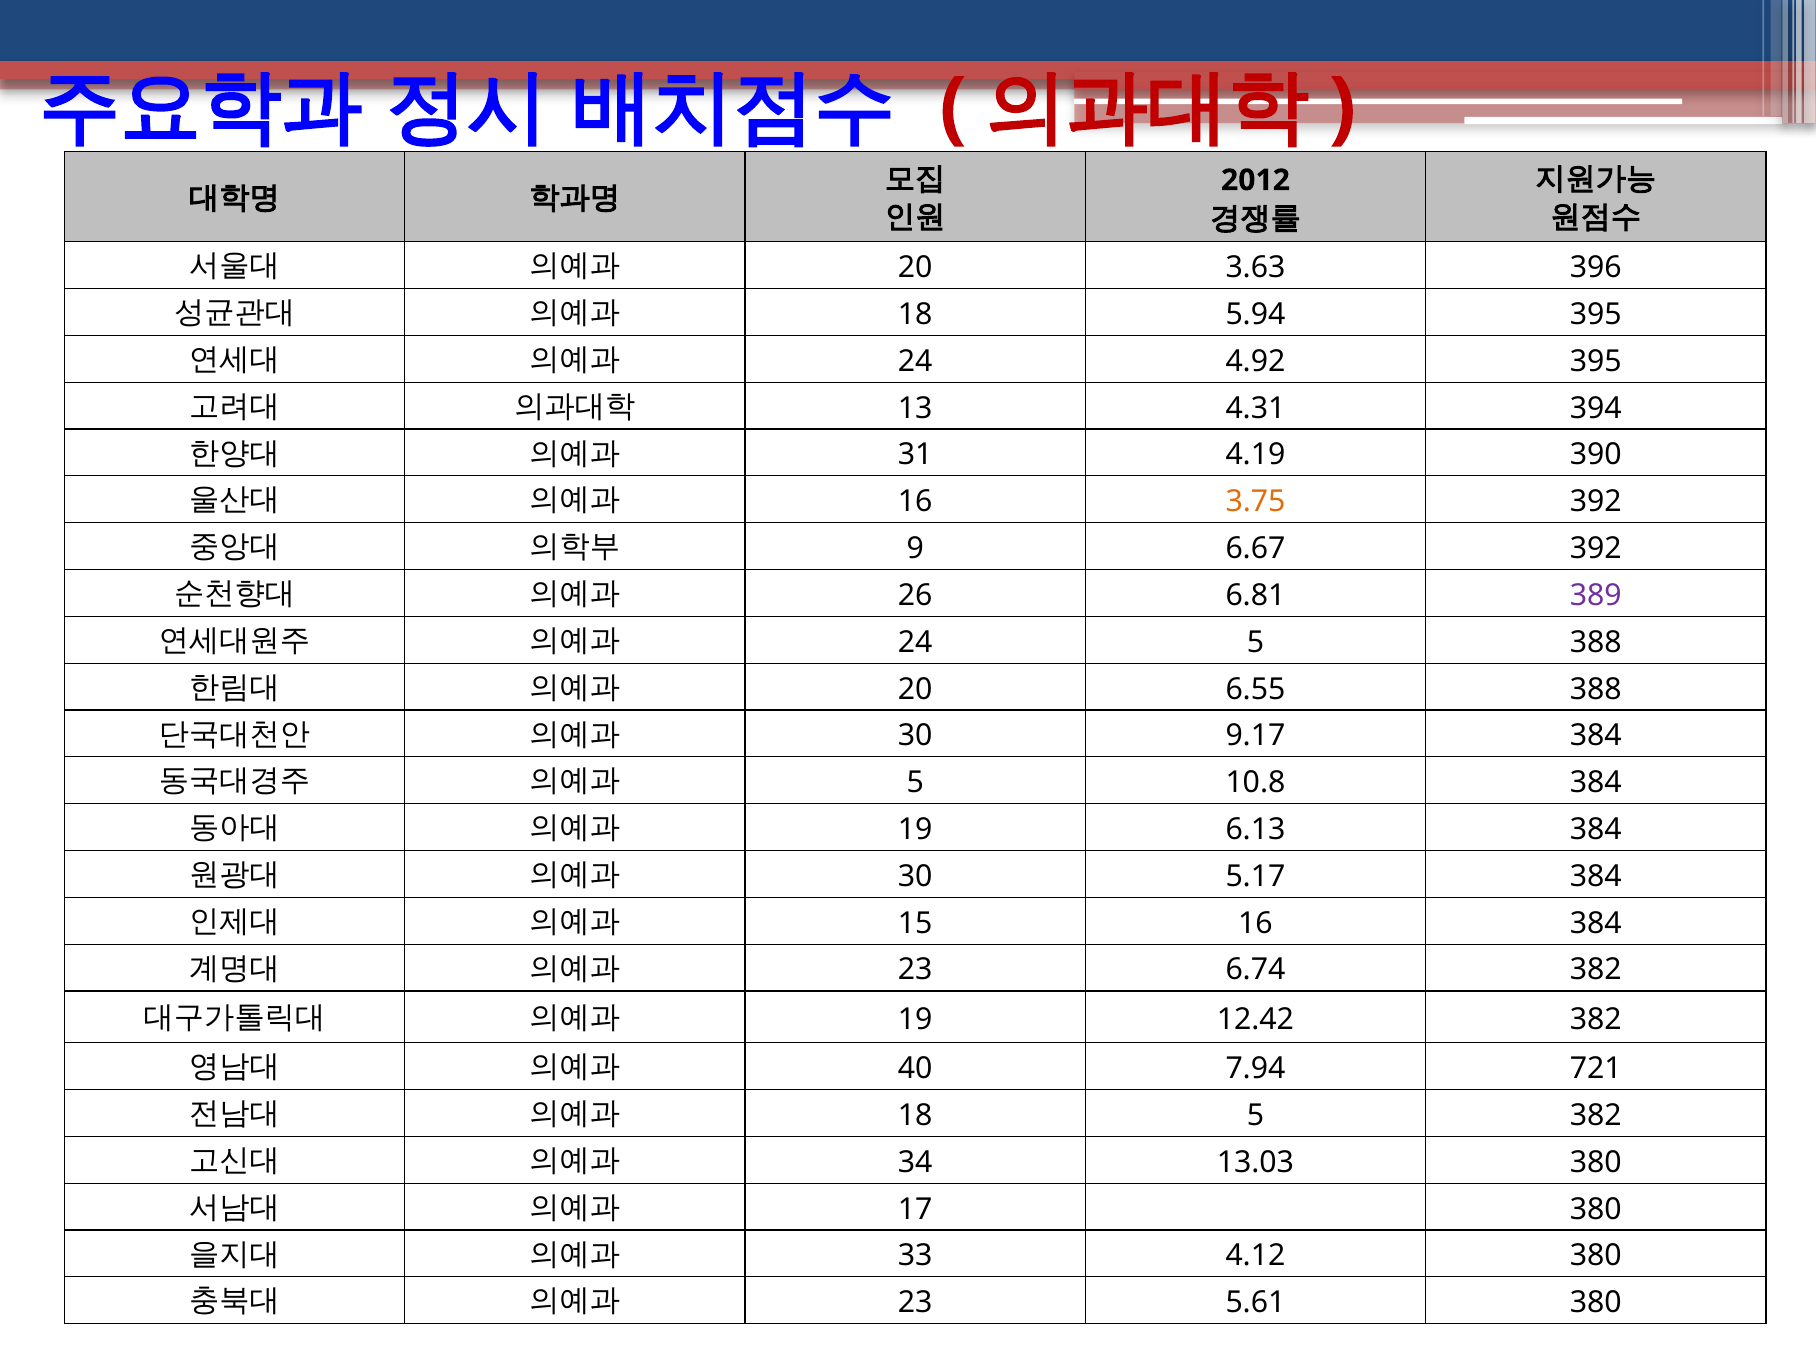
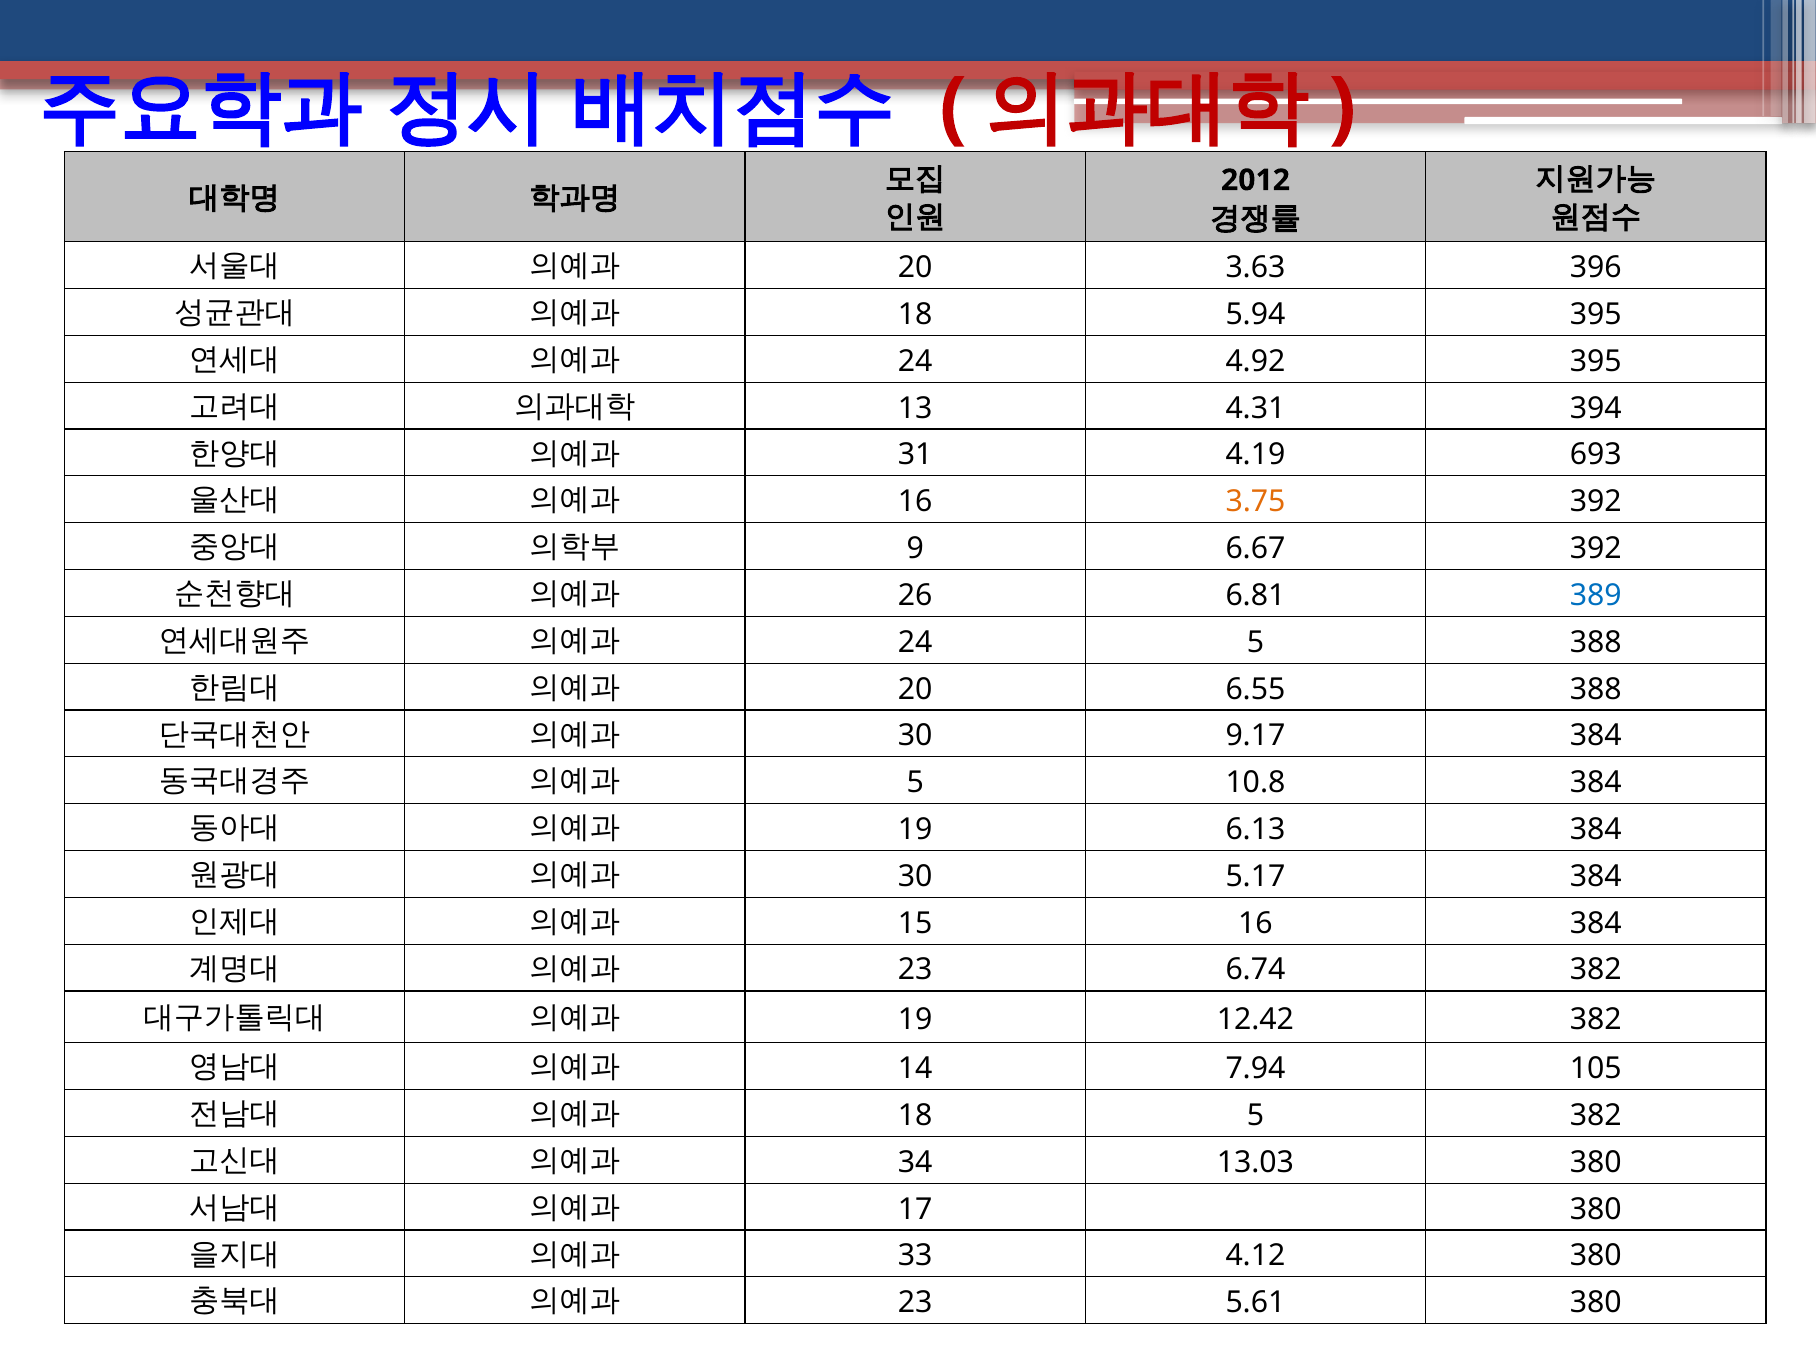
390: 390 -> 693 (1596, 455)
389 colour: purple -> blue (1596, 595)
40: 40 -> 14 (915, 1069)
721: 721 -> 105 (1596, 1069)
